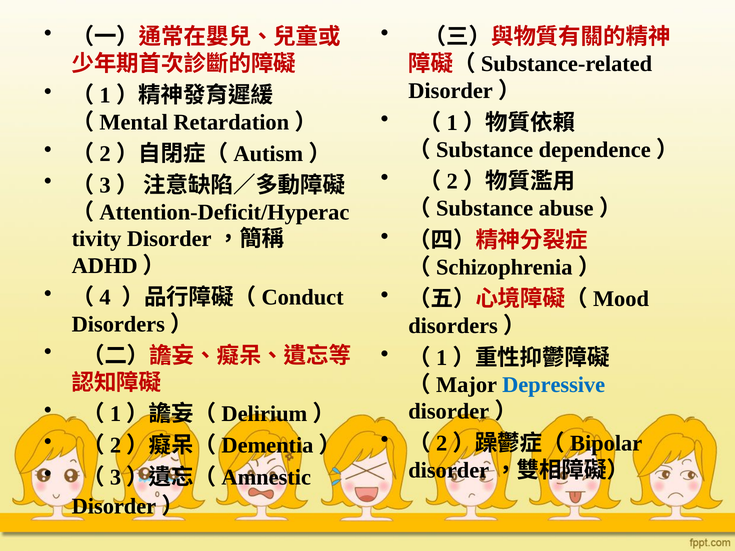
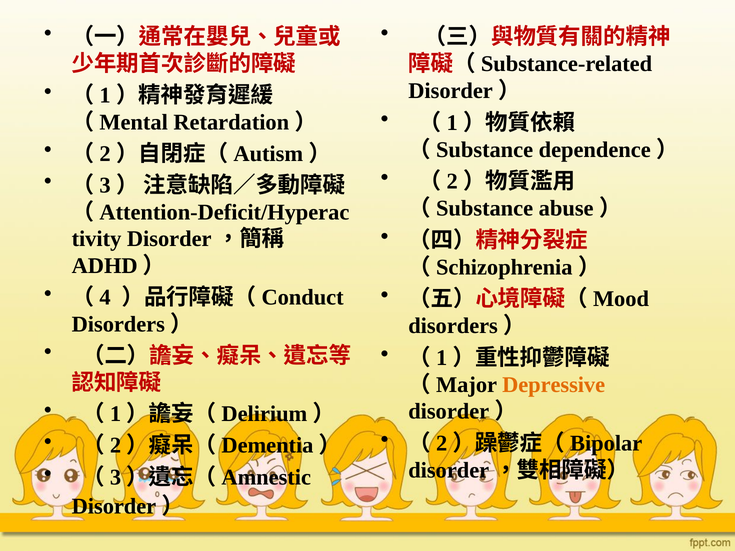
Depressive colour: blue -> orange (554, 385)
